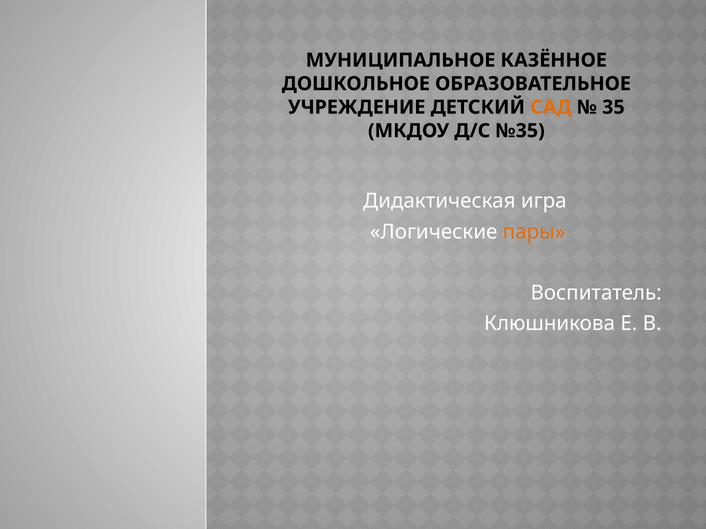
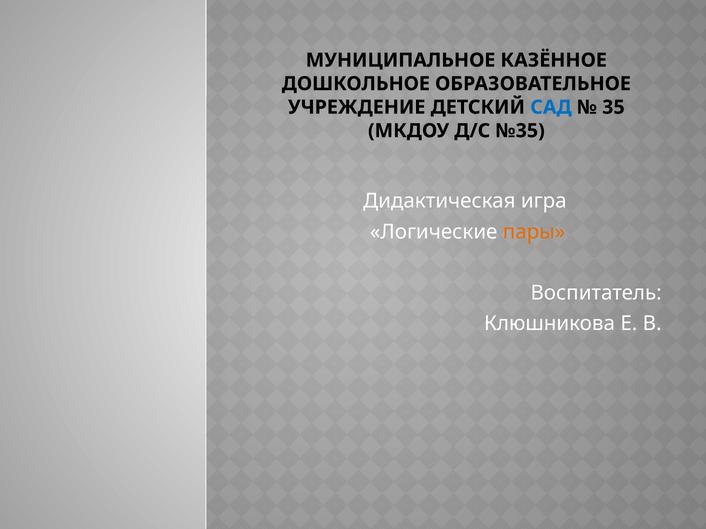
САД colour: orange -> blue (551, 107)
